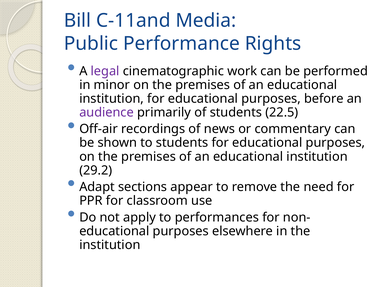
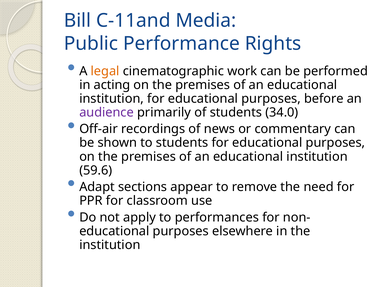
legal colour: purple -> orange (105, 71)
minor: minor -> acting (112, 85)
22.5: 22.5 -> 34.0 (282, 112)
29.2: 29.2 -> 59.6 (96, 170)
